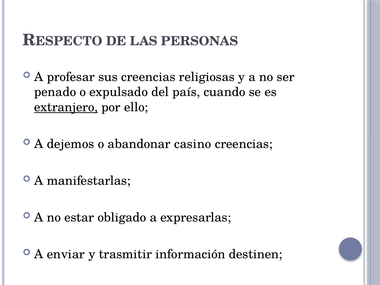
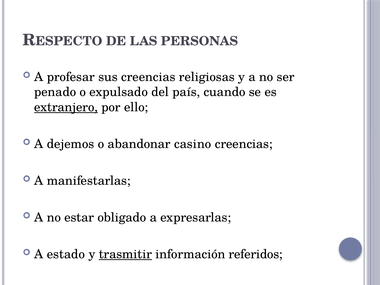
enviar: enviar -> estado (66, 254)
trasmitir underline: none -> present (125, 254)
destinen: destinen -> referidos (256, 254)
